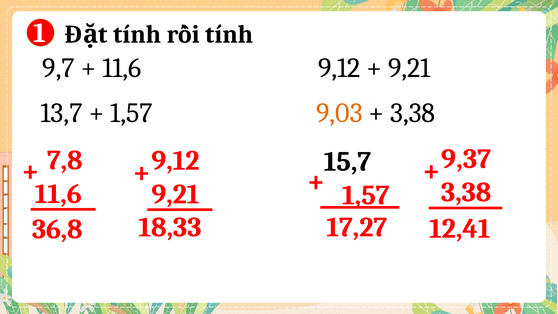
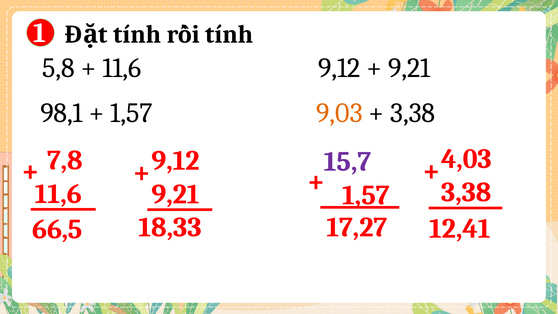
9,7: 9,7 -> 5,8 (59, 68)
13,7: 13,7 -> 98,1 (62, 113)
9,37: 9,37 -> 4,03 (466, 159)
15,7 colour: black -> purple (348, 162)
36,8: 36,8 -> 66,5 (57, 229)
